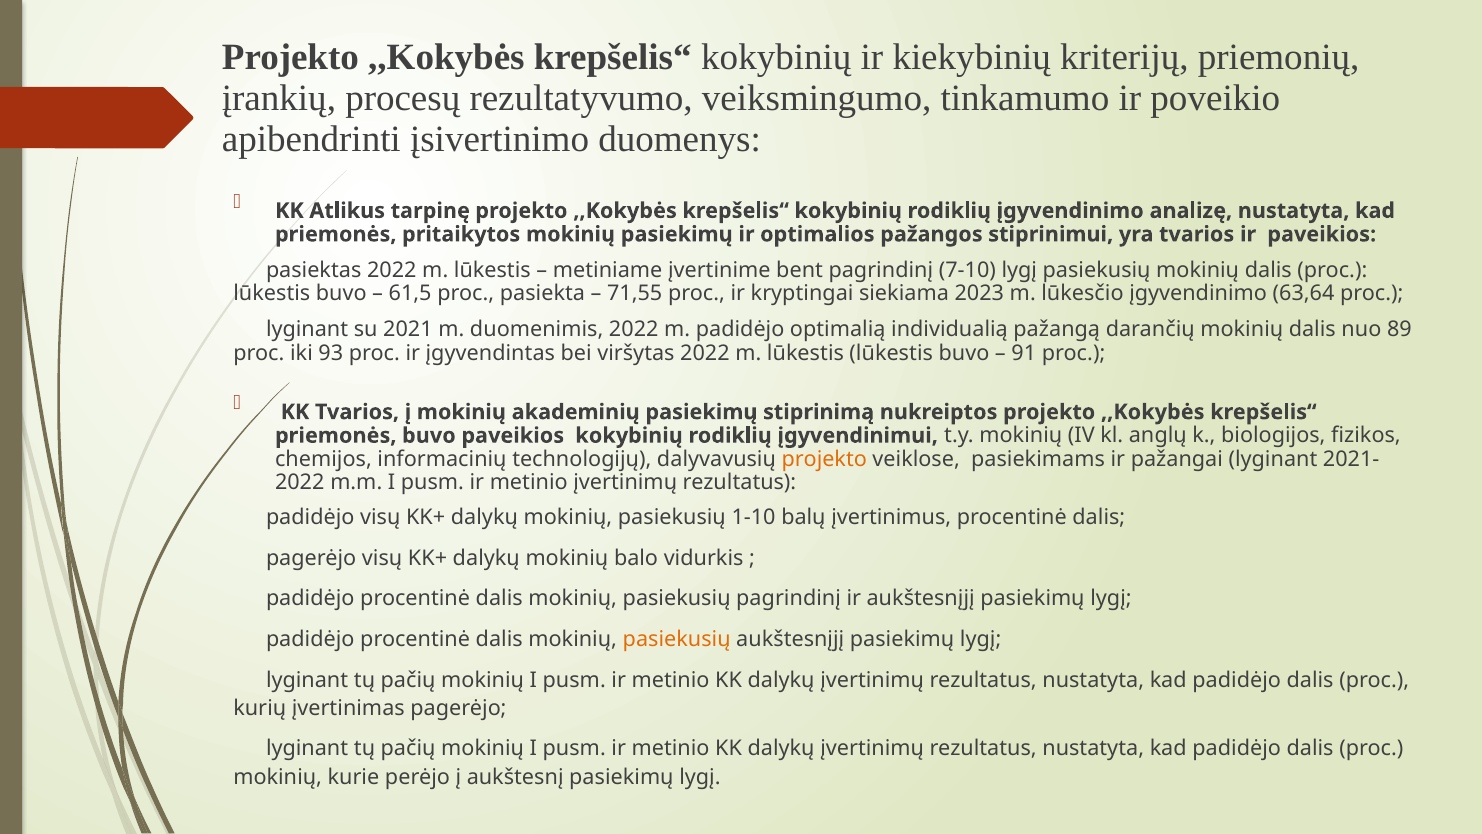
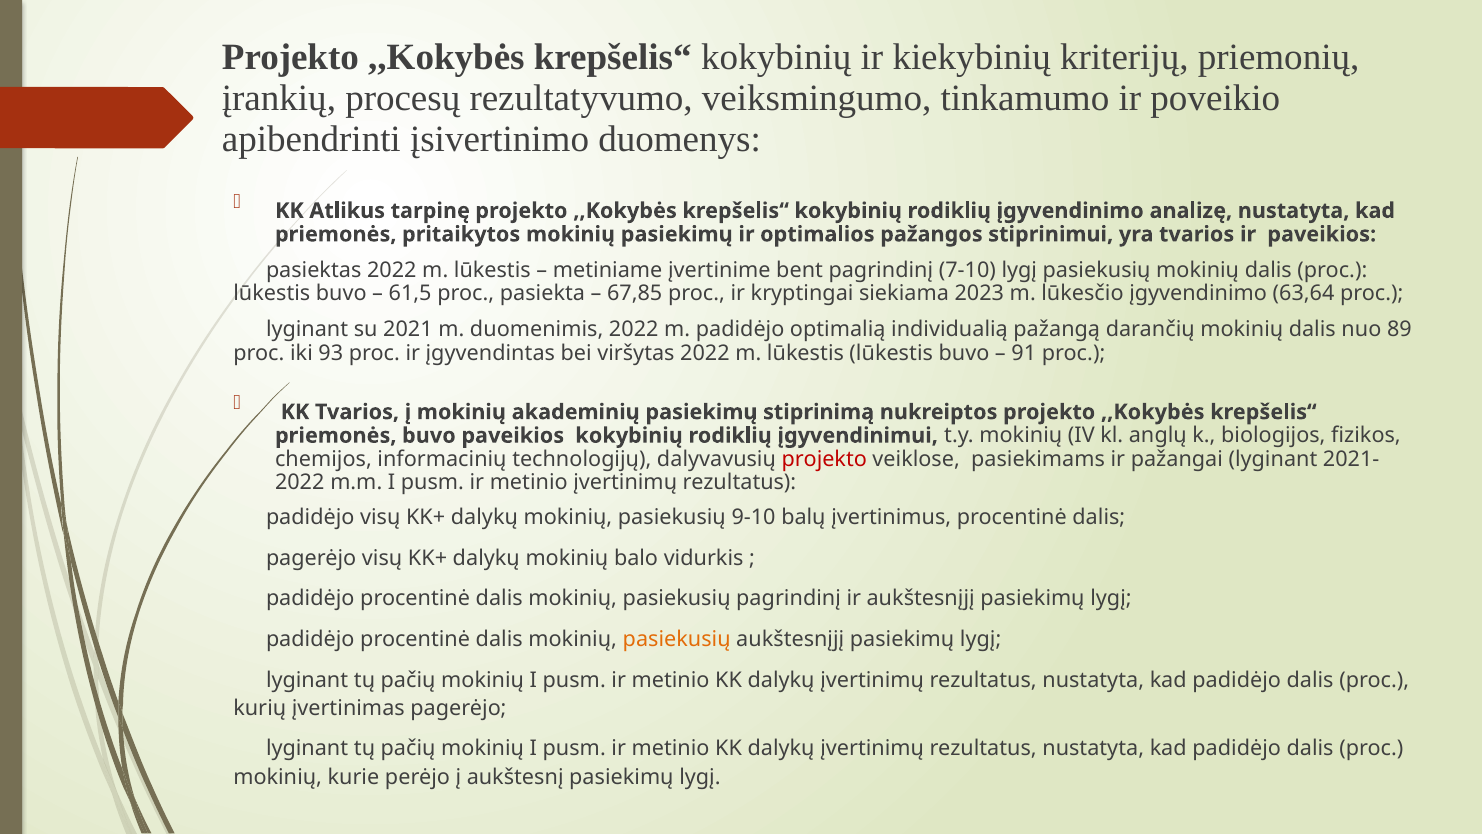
71,55: 71,55 -> 67,85 (635, 294)
projekto colour: orange -> red (824, 459)
1-10: 1-10 -> 9-10 (754, 517)
